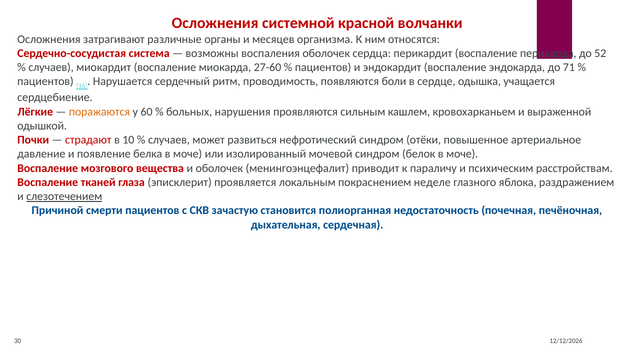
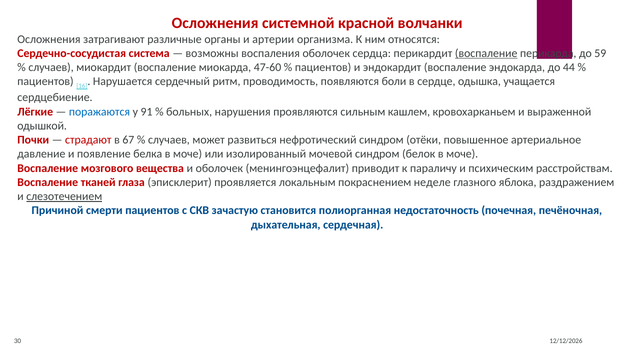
месяцев: месяцев -> артерии (273, 39)
воспаление underline: none -> present (486, 53)
52: 52 -> 59 (600, 53)
27-60: 27-60 -> 47-60 (268, 67)
71: 71 -> 44 (569, 67)
поражаются colour: orange -> blue (100, 112)
60: 60 -> 91 (147, 112)
10: 10 -> 67 (128, 140)
